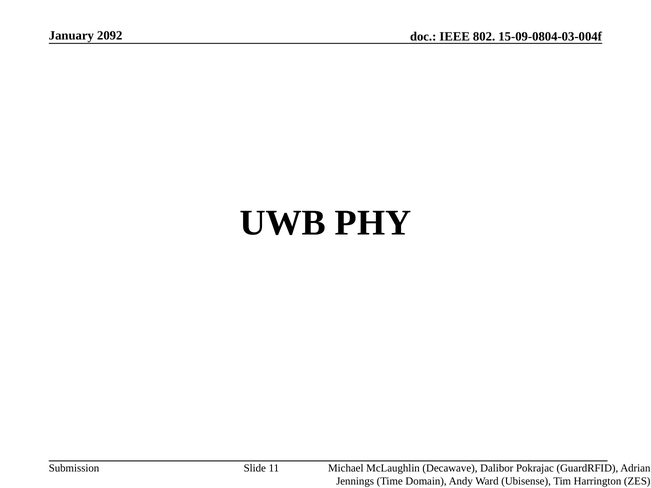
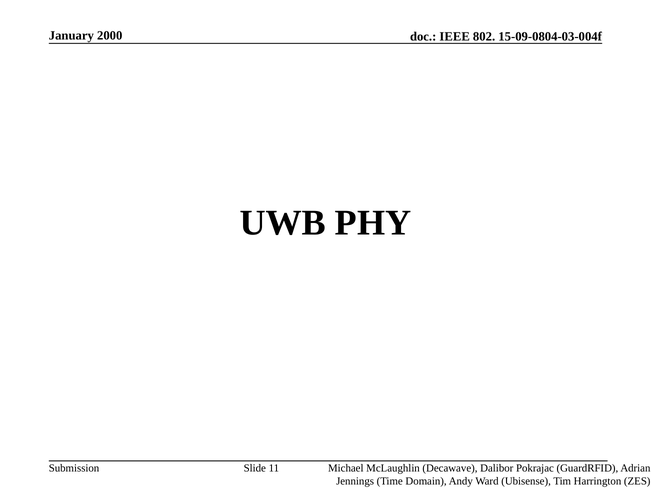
2092: 2092 -> 2000 (110, 36)
